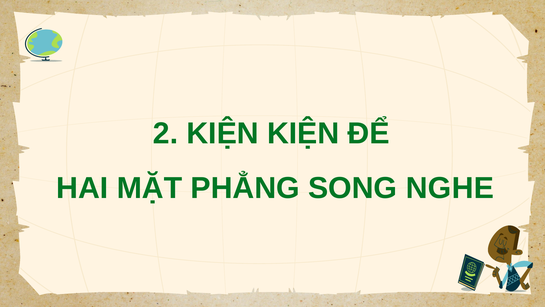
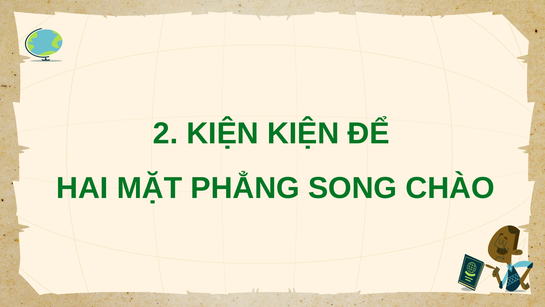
NGHE: NGHE -> CHÀO (450, 188)
